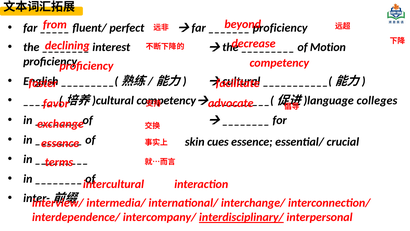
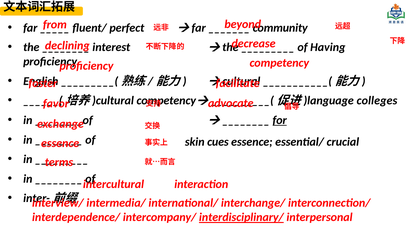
proficiency: proficiency -> community (280, 28)
Motion: Motion -> Having (328, 47)
for underline: none -> present (280, 120)
